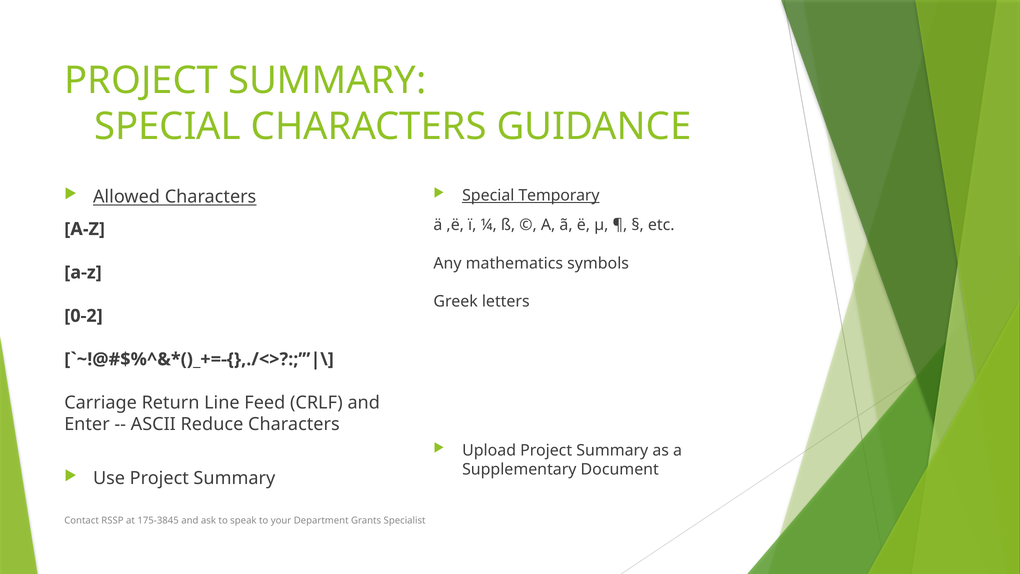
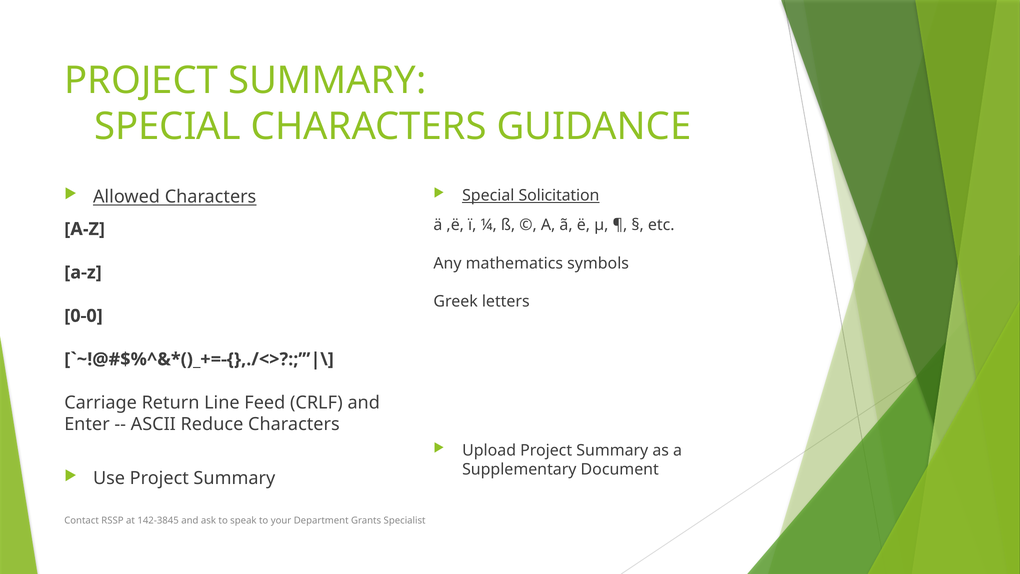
Temporary: Temporary -> Solicitation (559, 195)
0-2: 0-2 -> 0-0 (83, 316)
175-3845: 175-3845 -> 142-3845 (158, 521)
